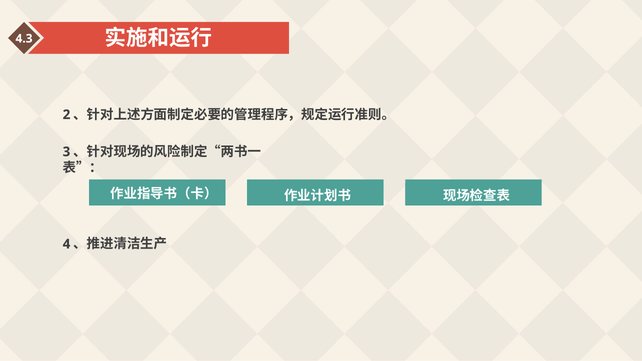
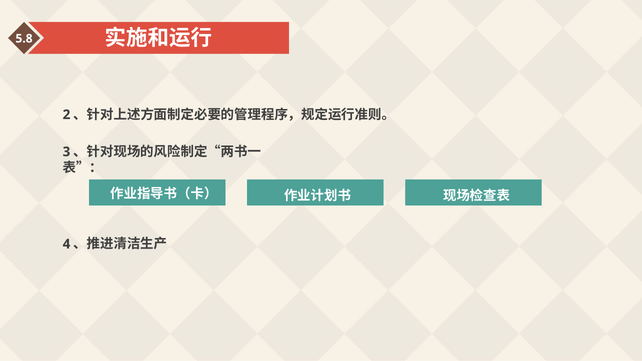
4.3: 4.3 -> 5.8 (24, 39)
